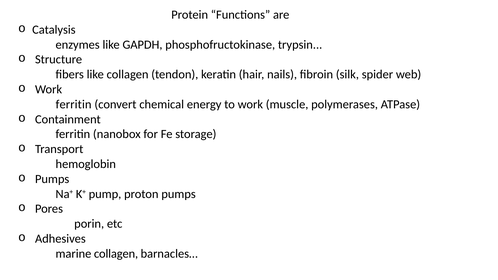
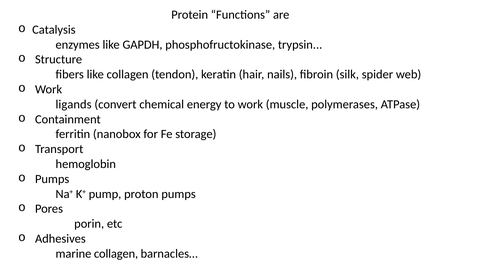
ferritin: ferritin -> ligands (74, 104)
